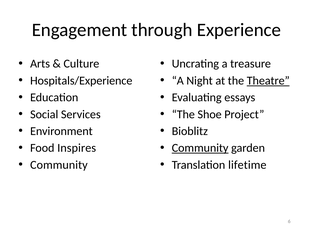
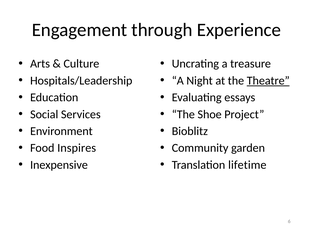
Hospitals/Experience: Hospitals/Experience -> Hospitals/Leadership (81, 81)
Community underline: present -> none (200, 148)
Community: Community -> Inexpensive (59, 165)
